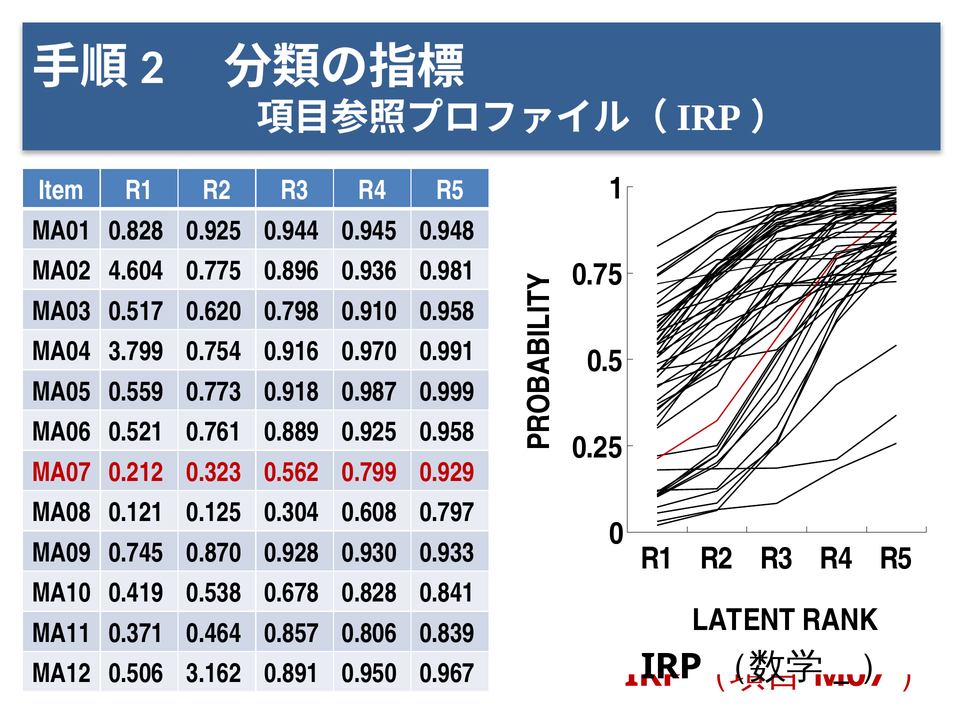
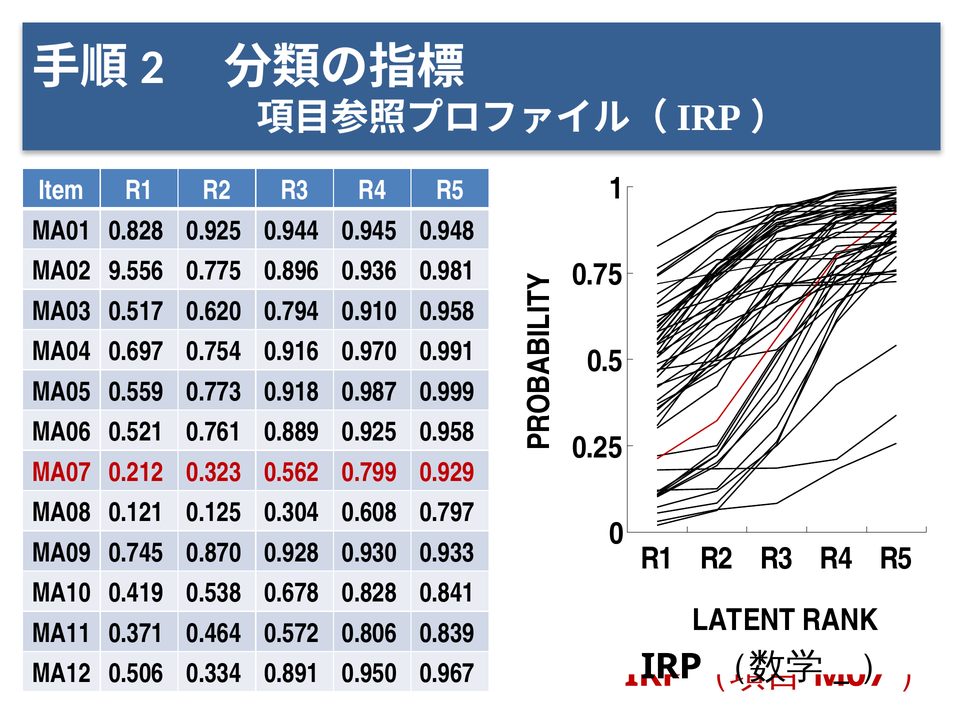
4.604: 4.604 -> 9.556 (136, 271)
0.798: 0.798 -> 0.794 (292, 311)
3.799: 3.799 -> 0.697 (136, 352)
0.857: 0.857 -> 0.572 (292, 633)
3.162: 3.162 -> 0.334 (214, 674)
